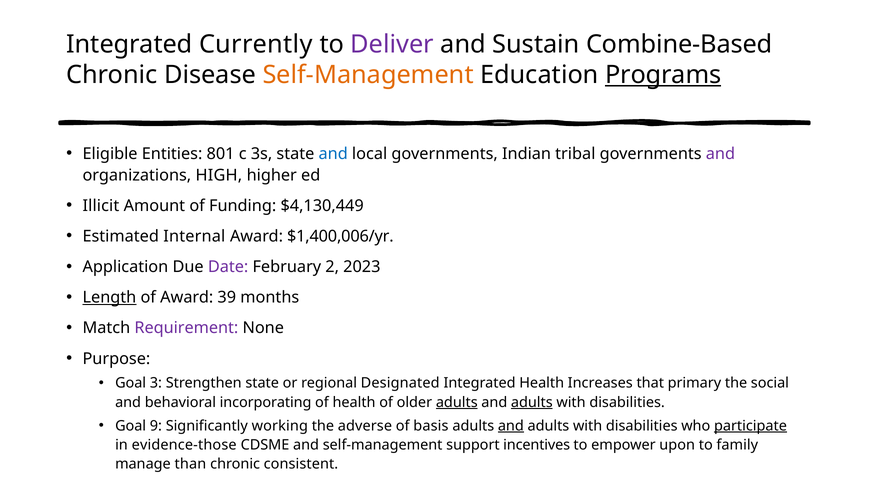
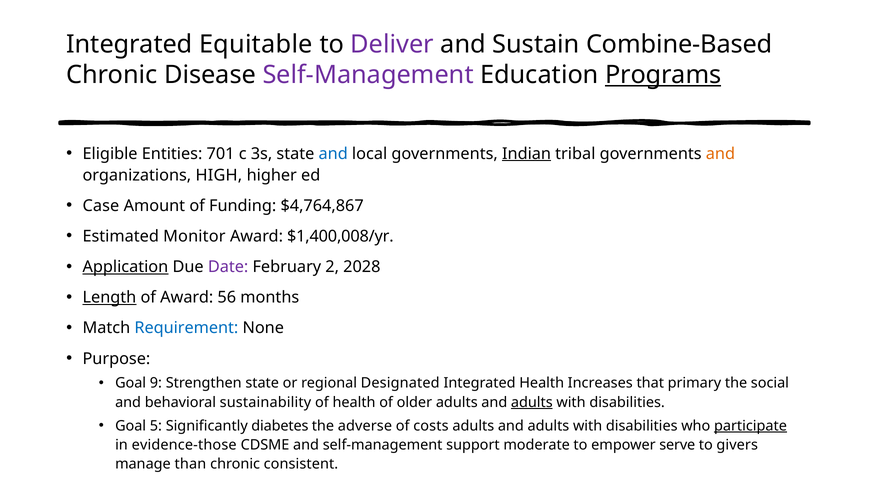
Currently: Currently -> Equitable (256, 45)
Self-Management colour: orange -> purple (368, 75)
801: 801 -> 701 (221, 154)
Indian underline: none -> present (527, 154)
and colour: purple -> orange (720, 154)
Illicit: Illicit -> Case (101, 206)
$4,130,449: $4,130,449 -> $4,764,867 (322, 206)
Internal: Internal -> Monitor (194, 236)
$1,400,006/yr: $1,400,006/yr -> $1,400,008/yr (340, 236)
Application underline: none -> present (125, 267)
2023: 2023 -> 2028 (362, 267)
39: 39 -> 56 (227, 297)
Requirement colour: purple -> blue (186, 328)
3: 3 -> 9 (156, 383)
incorporating: incorporating -> sustainability (265, 402)
adults underline: present -> none (457, 402)
9: 9 -> 5 (156, 426)
working: working -> diabetes (280, 426)
basis: basis -> costs (431, 426)
and underline: present -> none (511, 426)
incentives: incentives -> moderate (537, 445)
upon: upon -> serve (677, 445)
family: family -> givers (737, 445)
